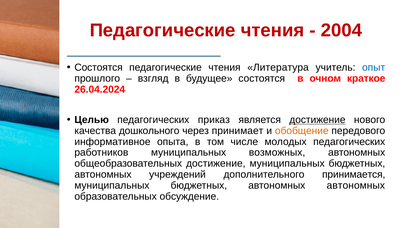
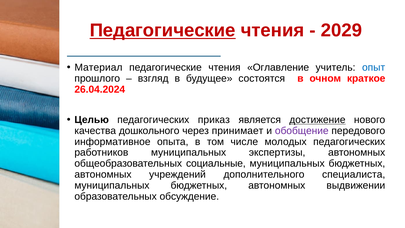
Педагогические underline: none -> present (163, 31)
2004: 2004 -> 2029 (341, 31)
Состоятся: Состоятся -> Материал (98, 68)
Литература: Литература -> Оглавление (278, 68)
обобщение colour: orange -> purple (302, 131)
возможных: возможных -> экспертизы (277, 153)
общеобразовательных достижение: достижение -> социальные (216, 163)
принимается: принимается -> специалиста (354, 174)
автономных автономных: автономных -> выдвижении (356, 185)
